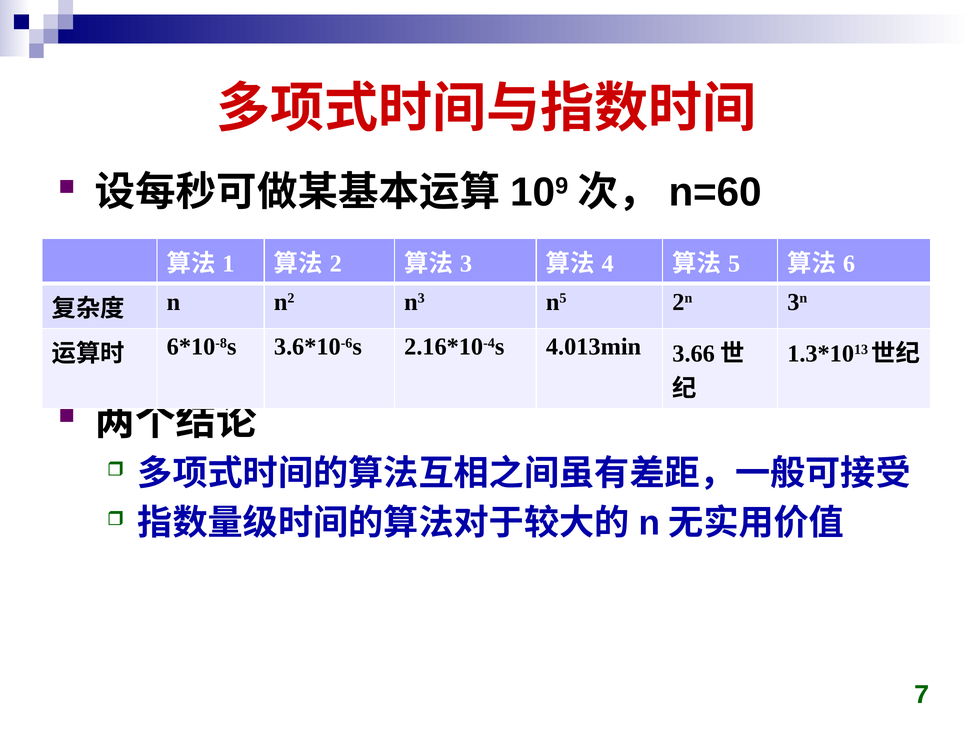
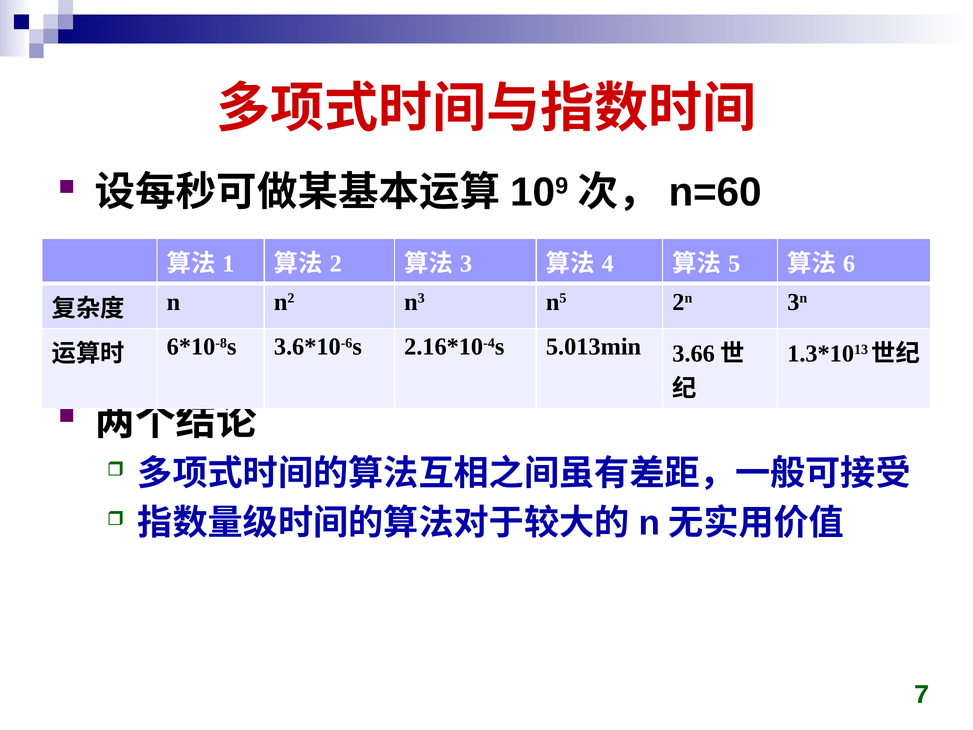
4.013min: 4.013min -> 5.013min (594, 347)
